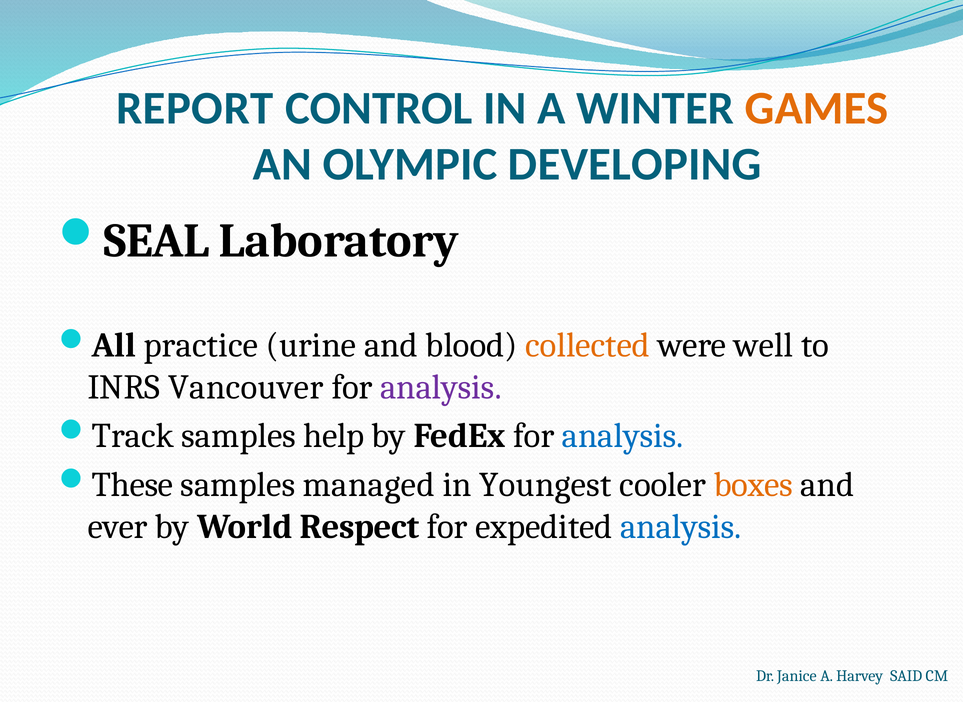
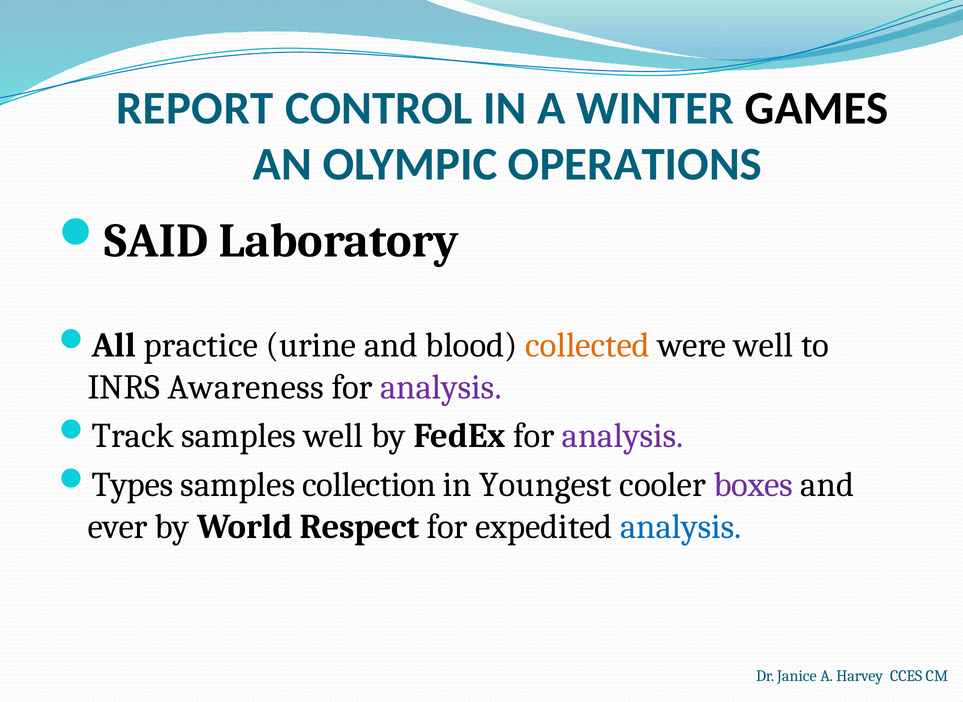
GAMES colour: orange -> black (817, 108)
DEVELOPING: DEVELOPING -> OPERATIONS (635, 164)
SEAL: SEAL -> SAID (156, 240)
Vancouver: Vancouver -> Awareness (246, 387)
samples help: help -> well (334, 436)
analysis colour: blue -> purple (623, 436)
These: These -> Types (132, 484)
managed: managed -> collection (369, 484)
boxes colour: orange -> purple (753, 484)
SAID: SAID -> CCES (906, 675)
